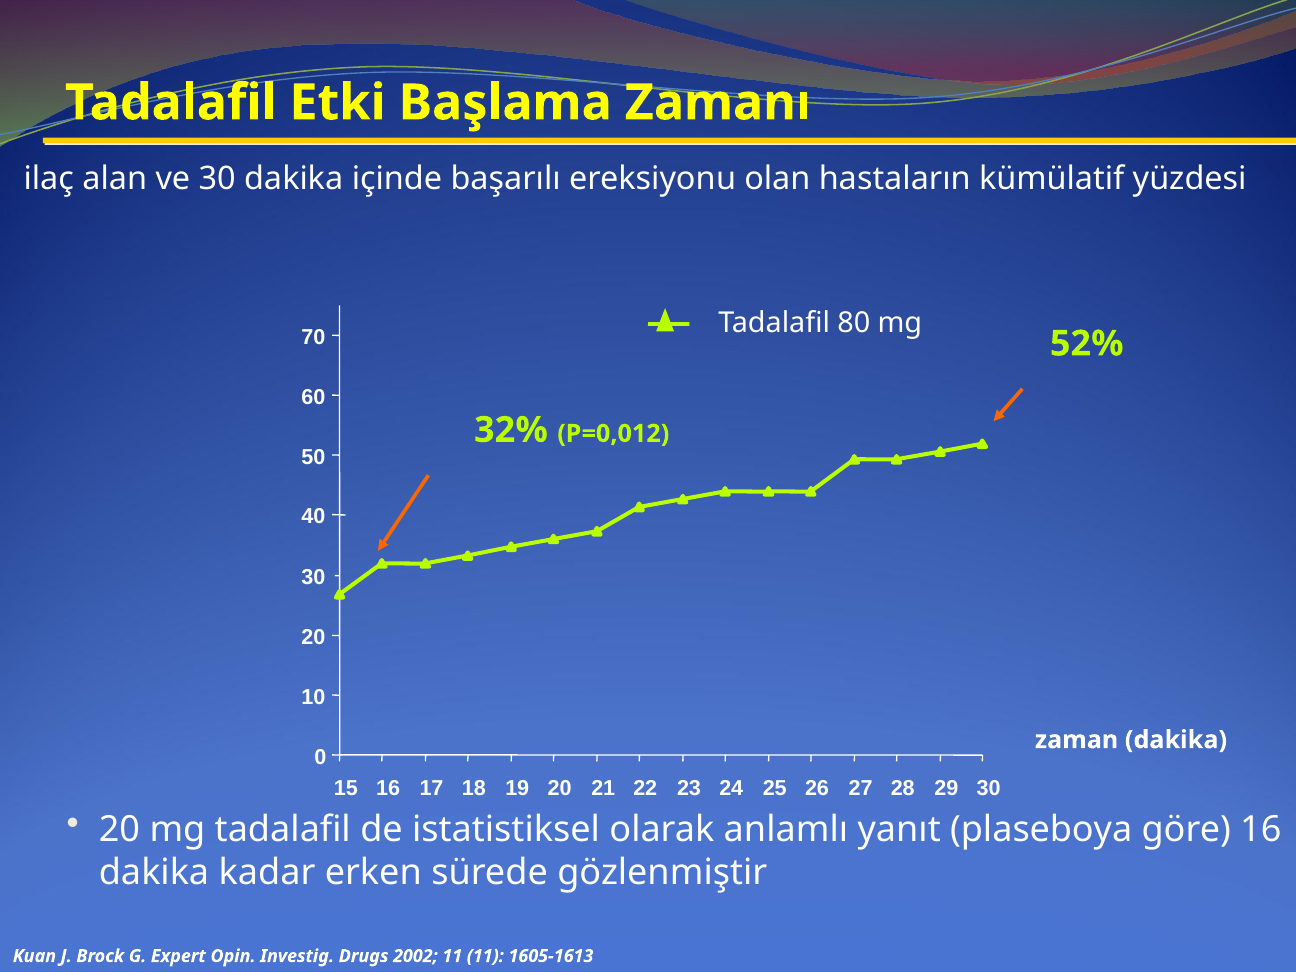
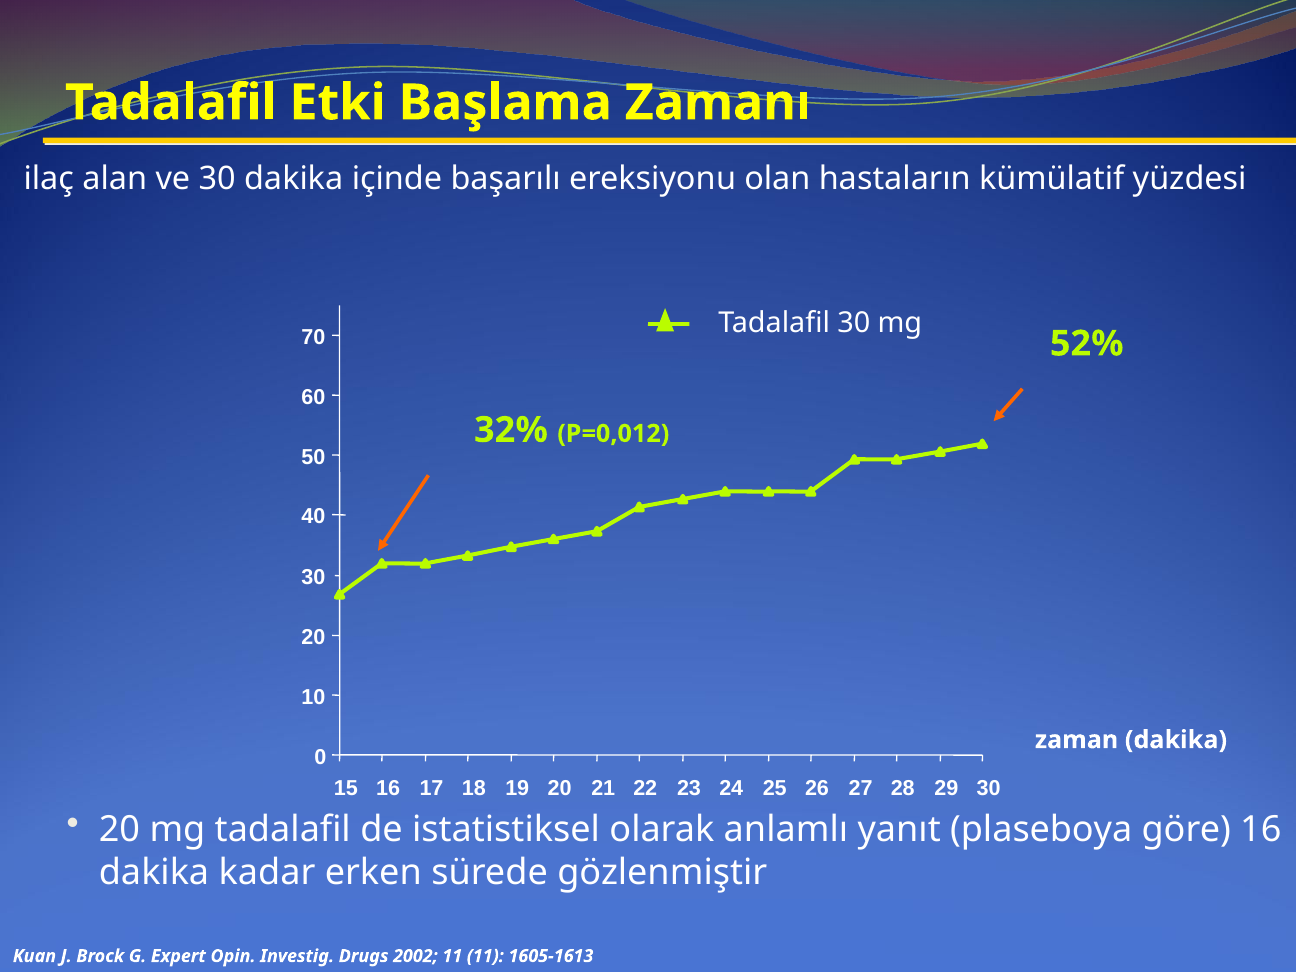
Tadalafil 80: 80 -> 30 (854, 323)
